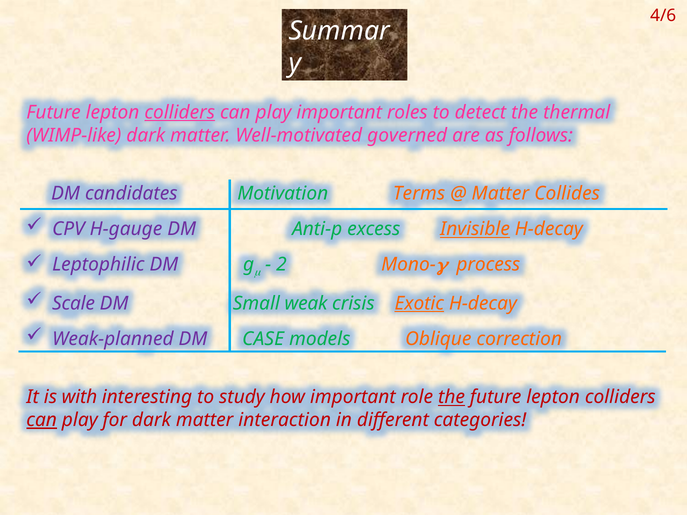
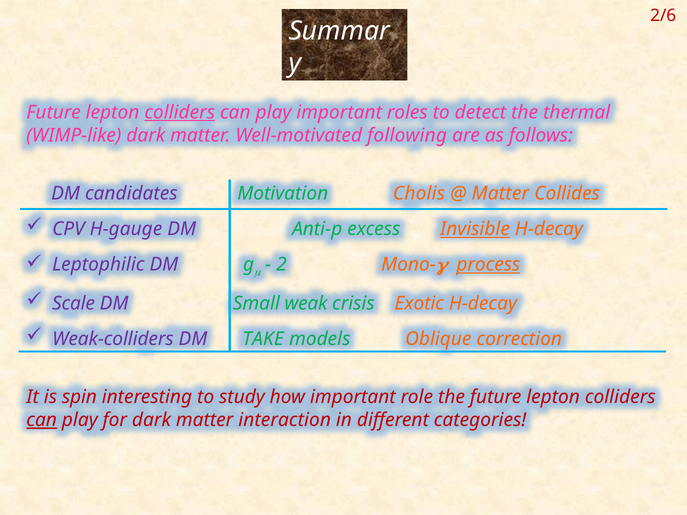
4/6: 4/6 -> 2/6 (663, 15)
governed: governed -> following (407, 135)
Terms: Terms -> Cholis (419, 194)
process underline: none -> present (488, 265)
Exotic underline: present -> none (419, 303)
Weak-planned: Weak-planned -> Weak-colliders (113, 339)
CASE: CASE -> TAKE (263, 339)
with: with -> spin (79, 397)
the underline: present -> none (452, 397)
